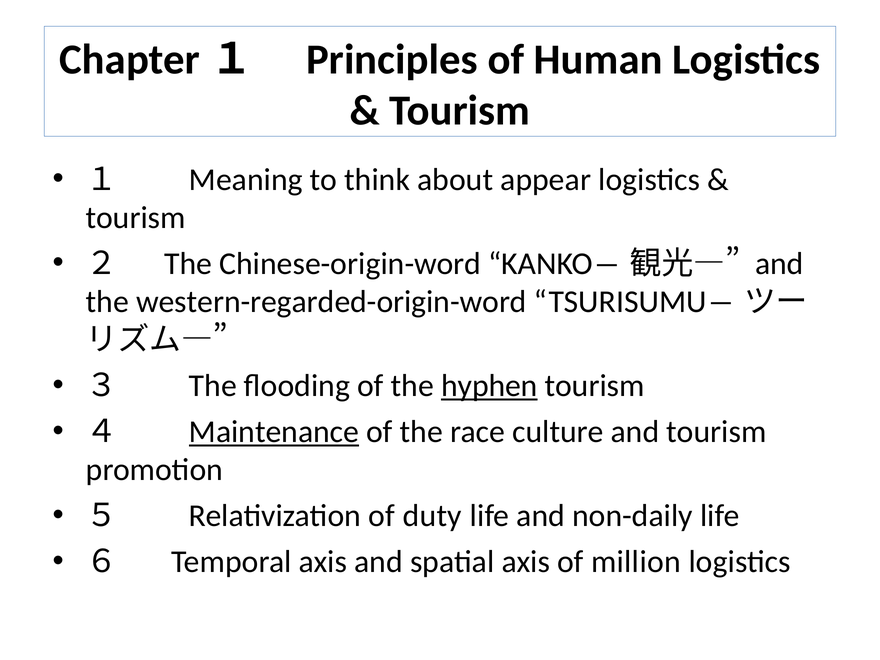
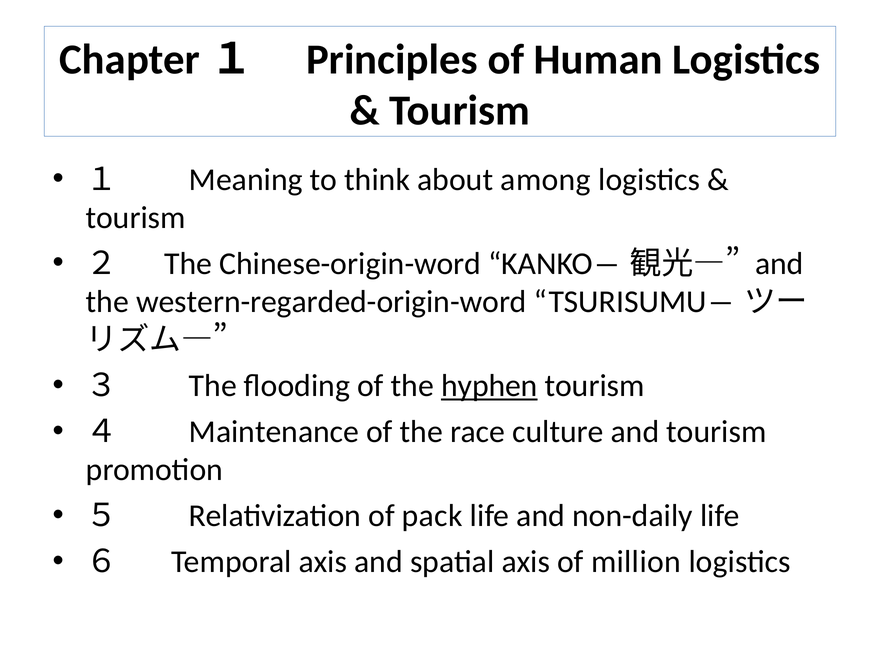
appear: appear -> among (546, 180)
Maintenance underline: present -> none (274, 432)
duty: duty -> pack (432, 516)
